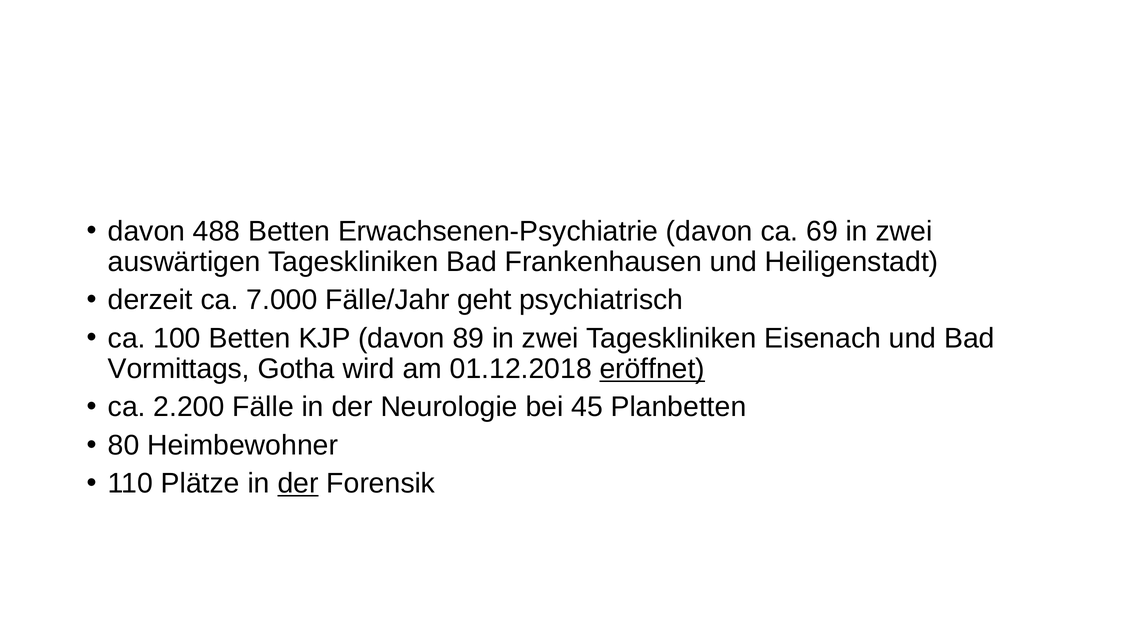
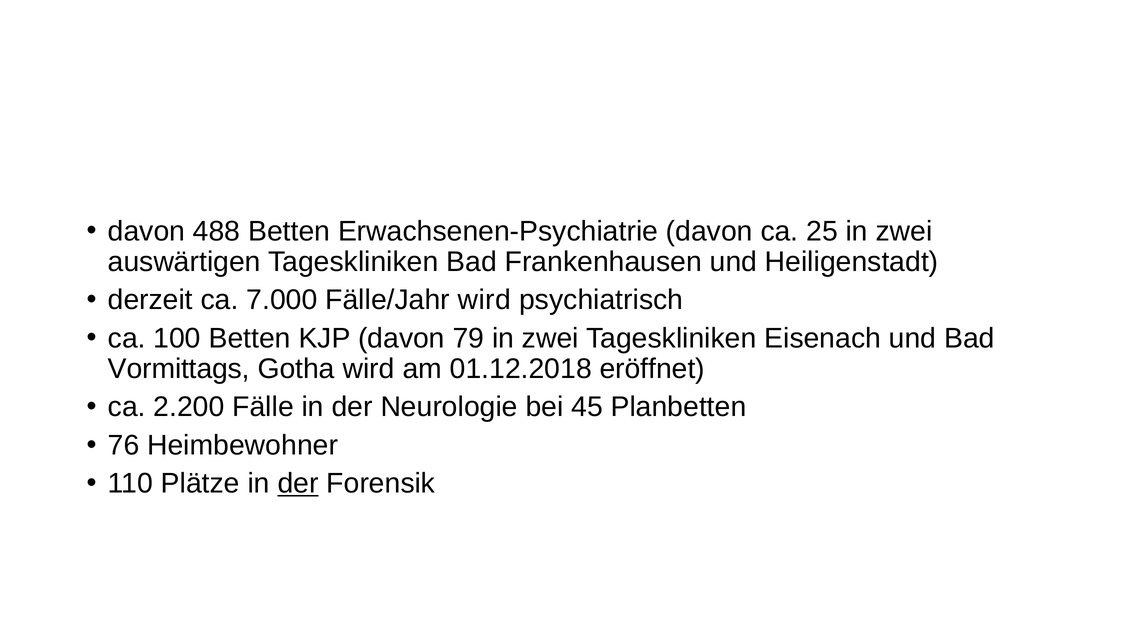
69: 69 -> 25 (822, 231)
Fälle/Jahr geht: geht -> wird (484, 300)
89: 89 -> 79 (468, 338)
eröffnet underline: present -> none (652, 369)
80: 80 -> 76 (124, 445)
